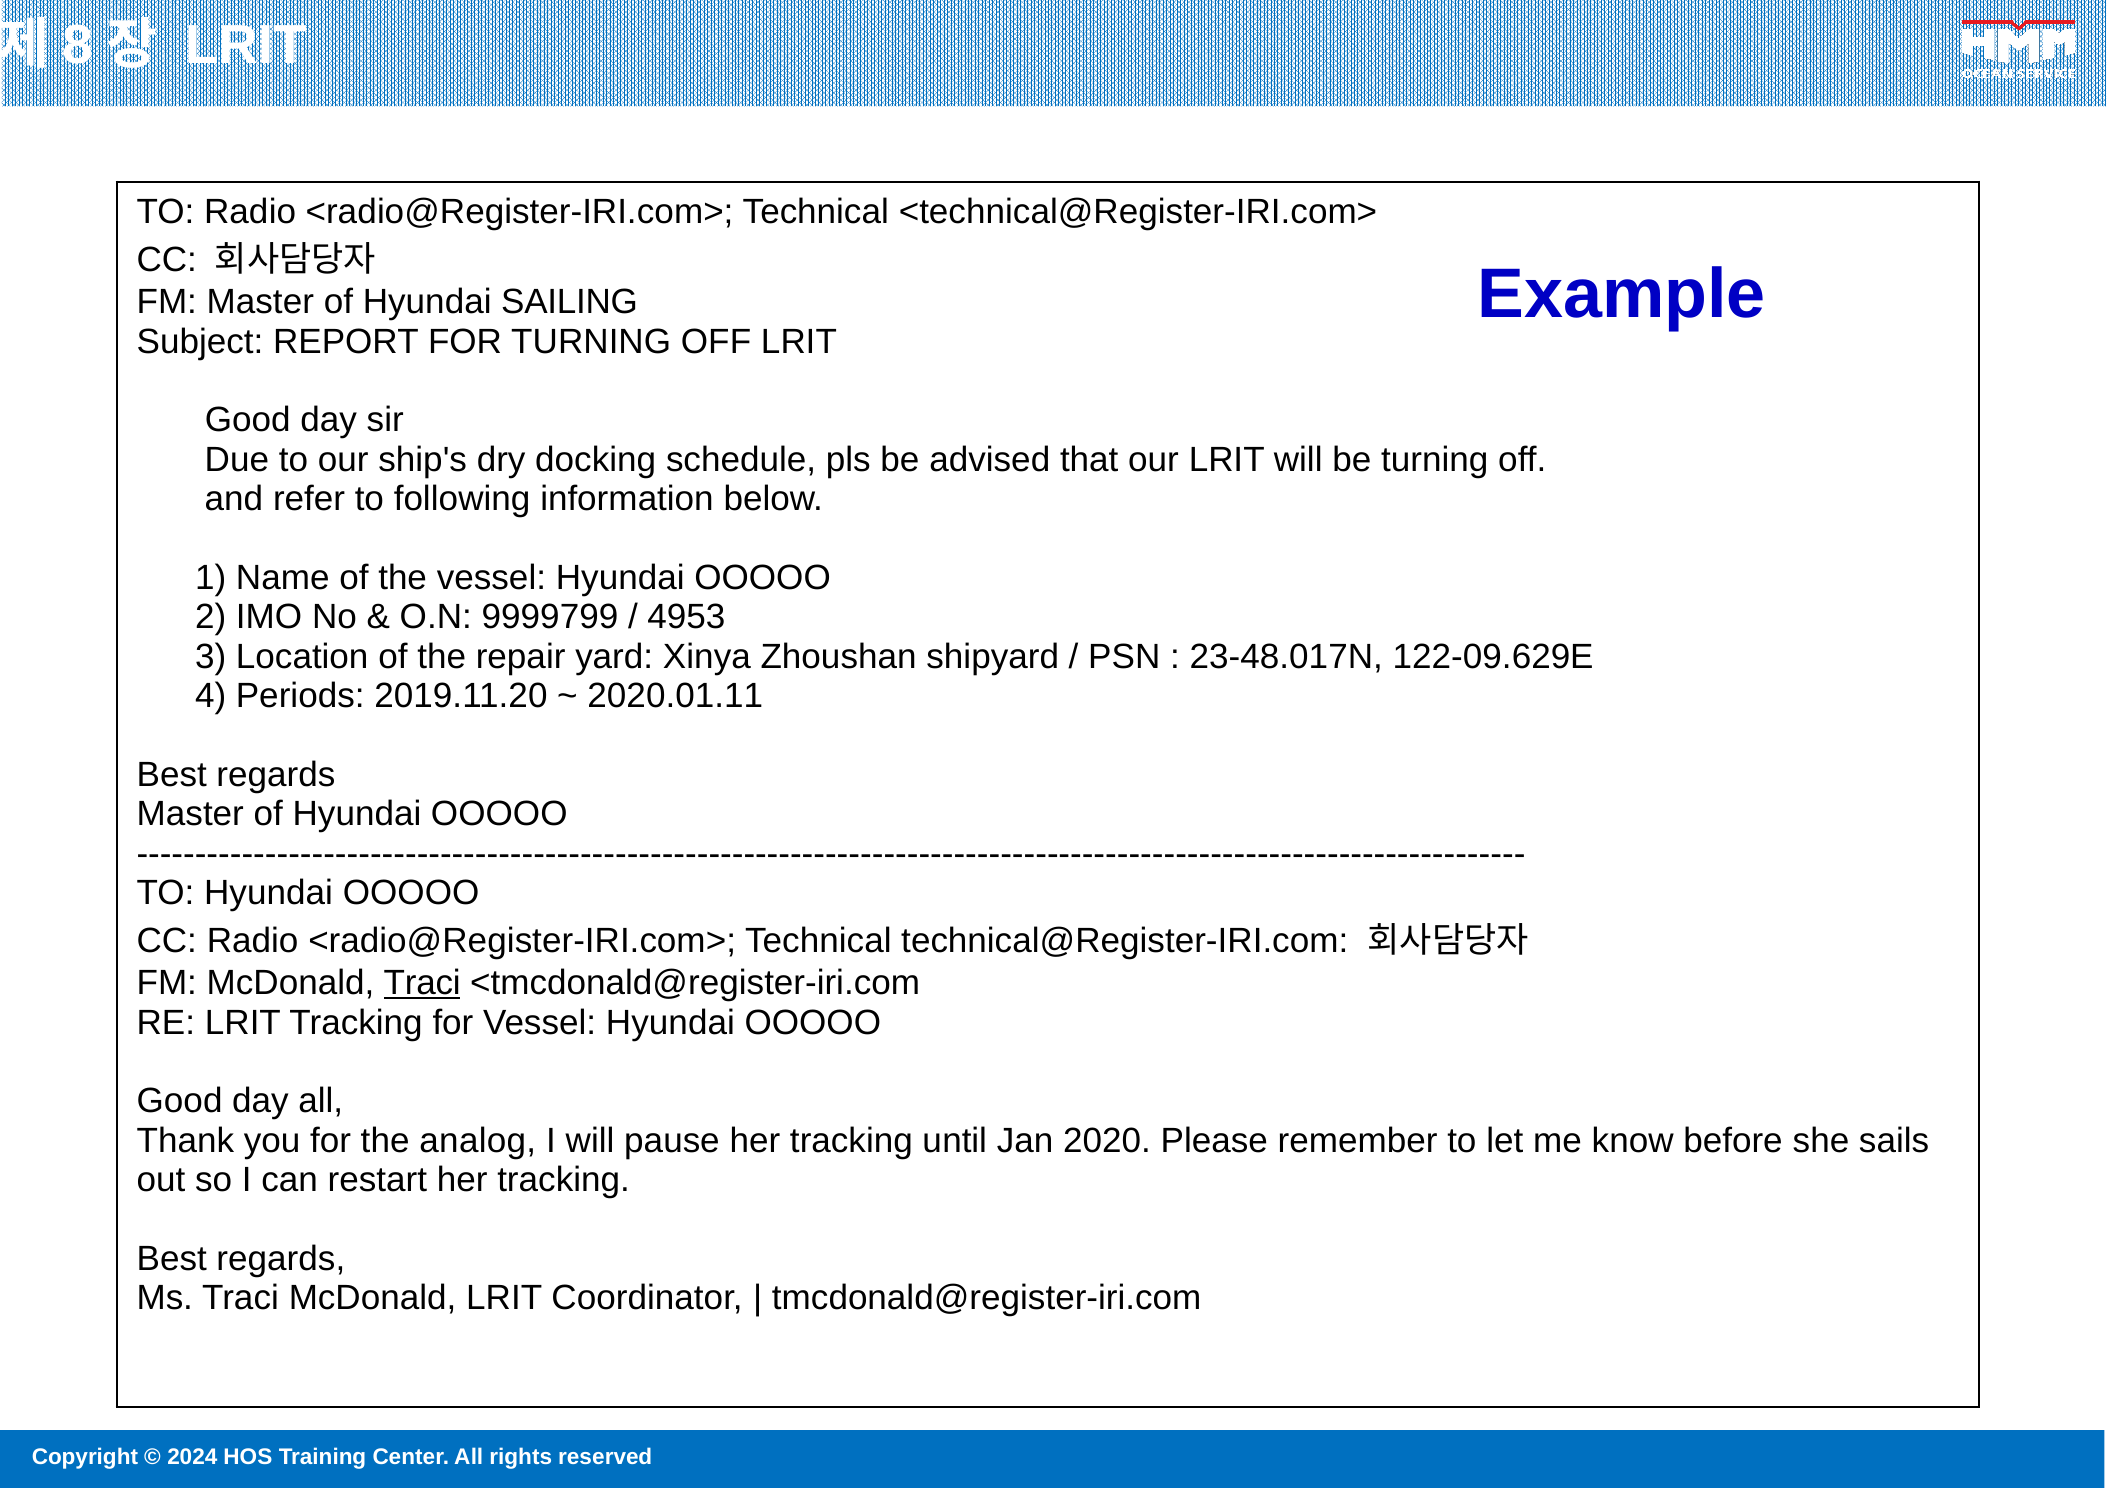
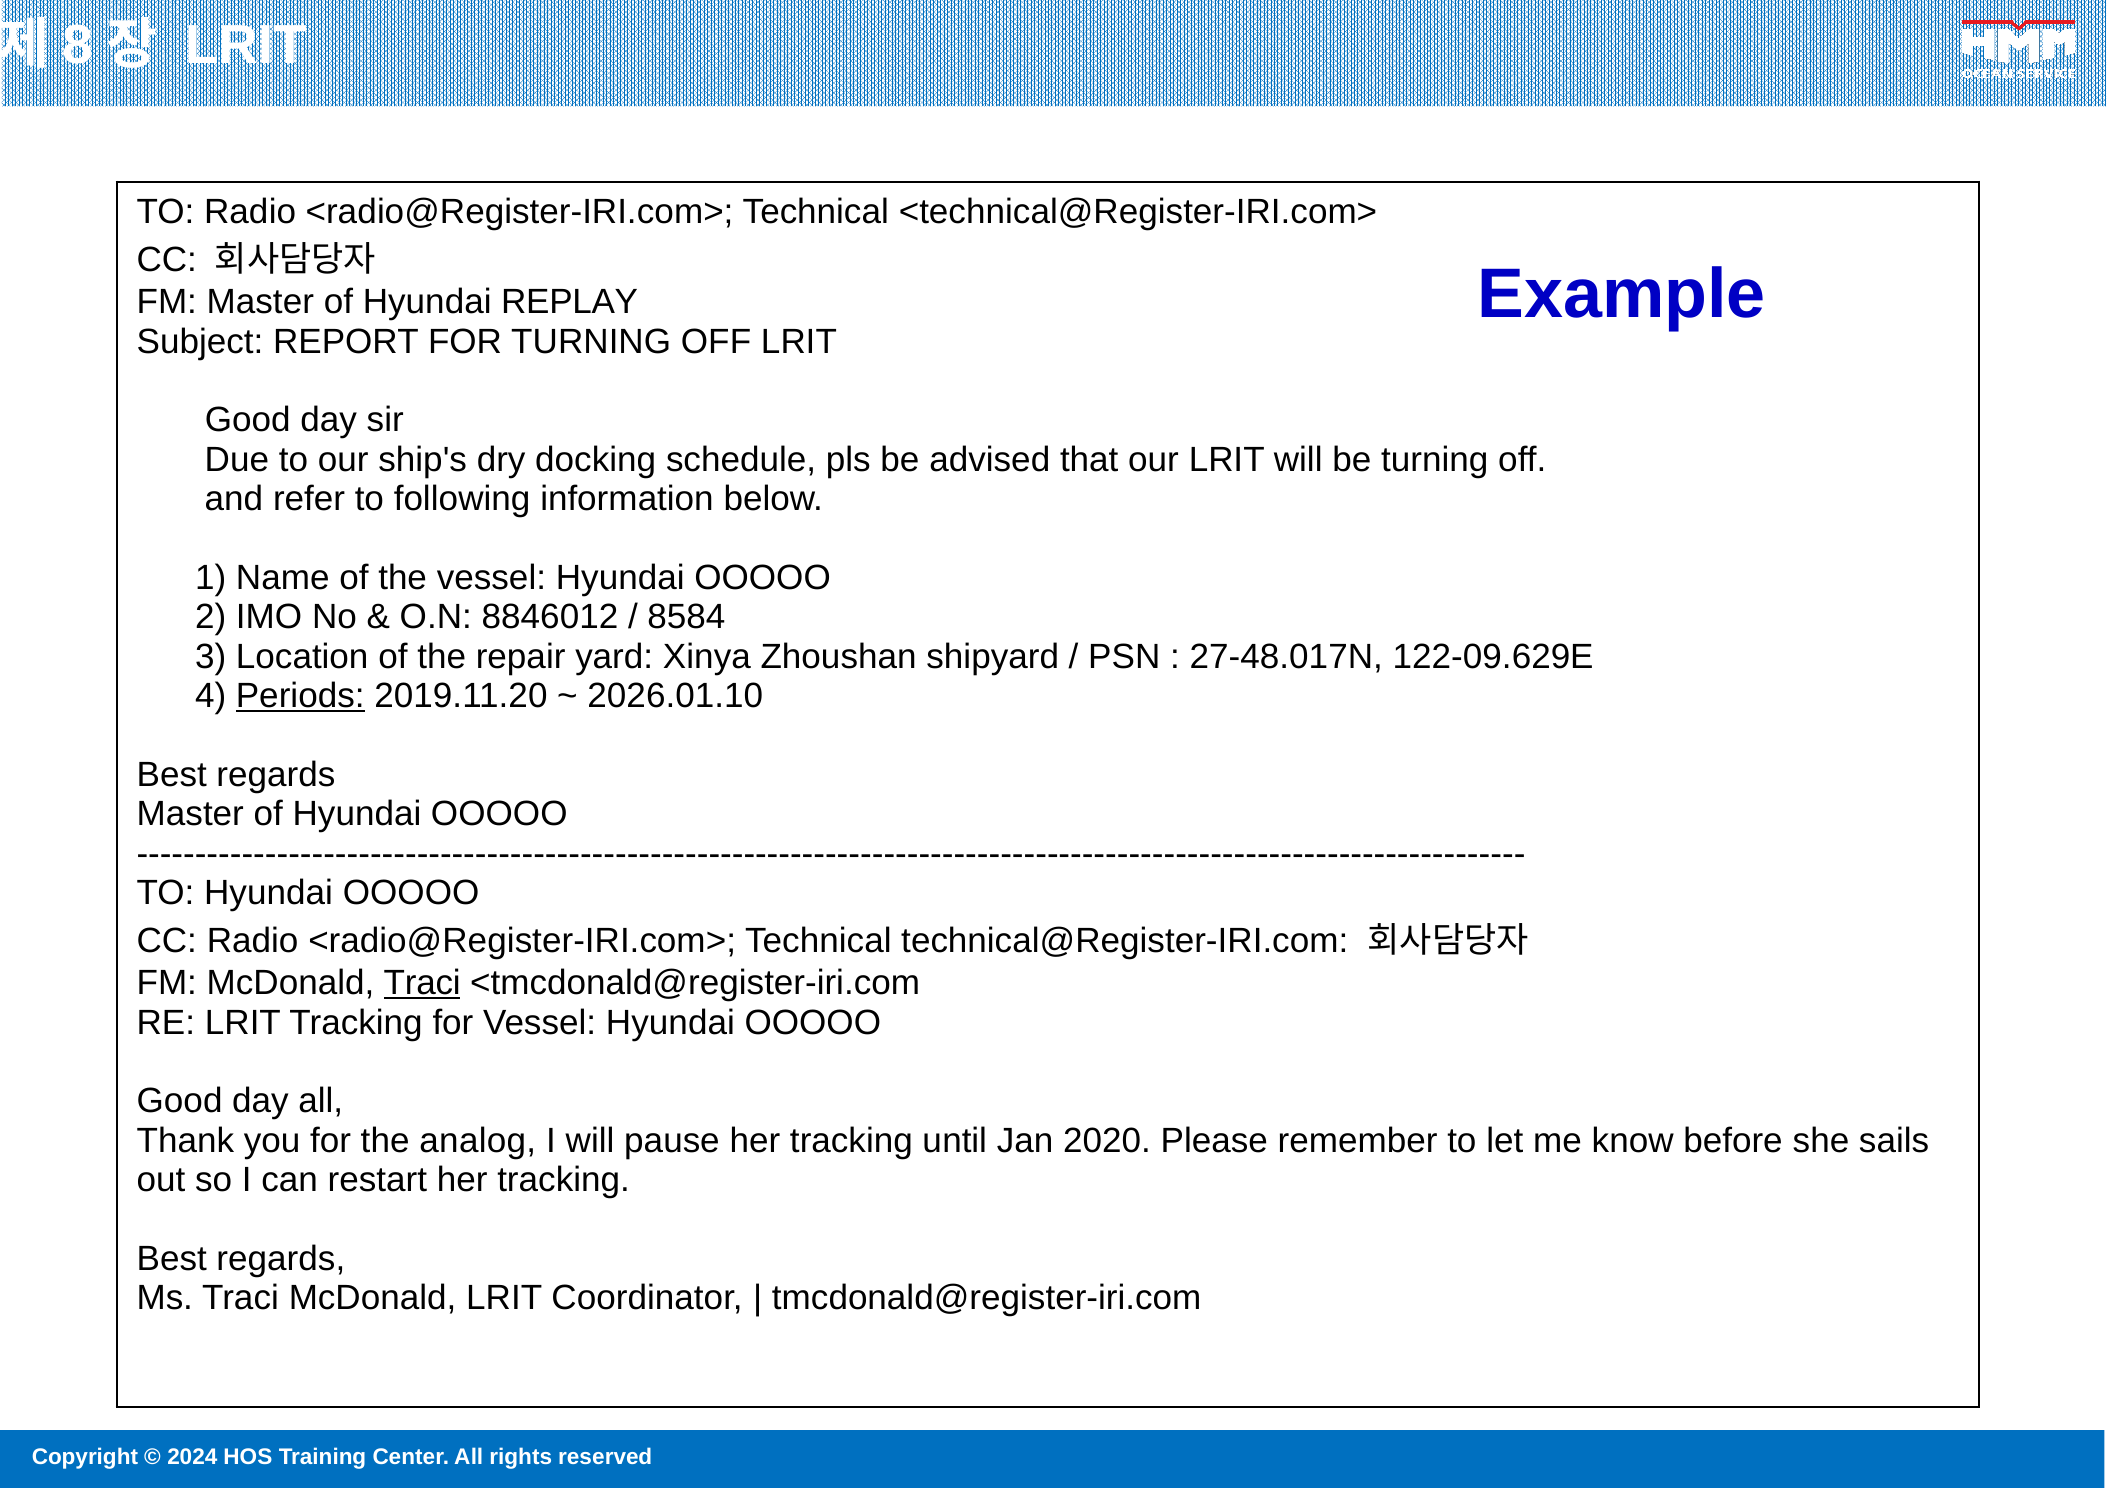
SAILING: SAILING -> REPLAY (570, 302)
9999799: 9999799 -> 8846012 (550, 617)
4953: 4953 -> 8584 (686, 617)
23-48.017N: 23-48.017N -> 27-48.017N (1286, 657)
Periods underline: none -> present (300, 696)
2020.01.11: 2020.01.11 -> 2026.01.10 (675, 696)
